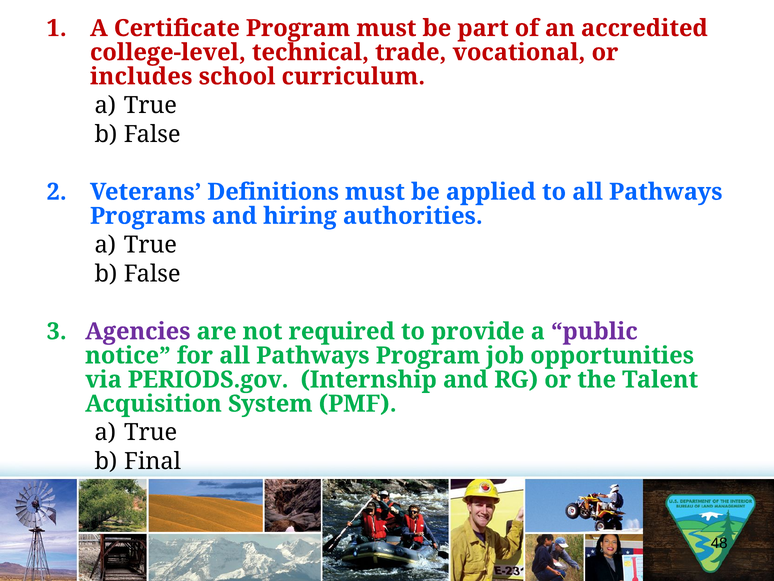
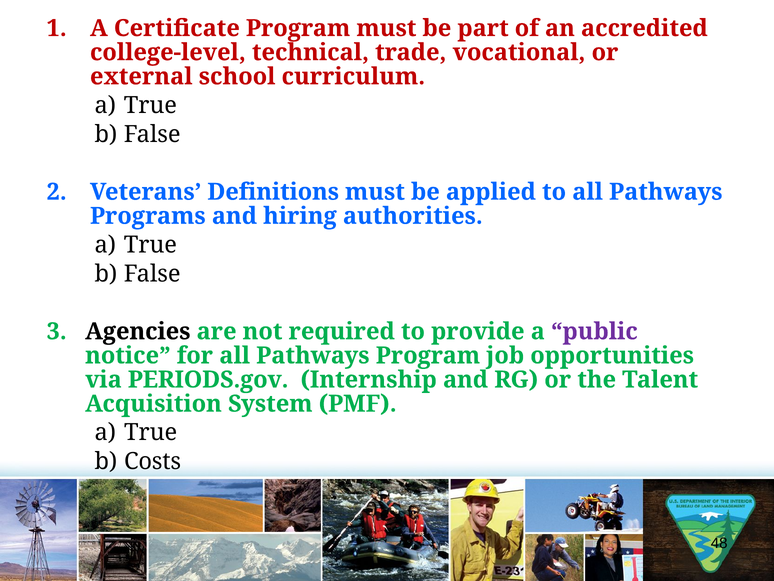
includes: includes -> external (141, 76)
Agencies colour: purple -> black (138, 331)
Final: Final -> Costs (153, 461)
